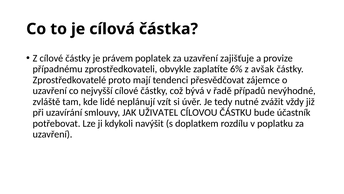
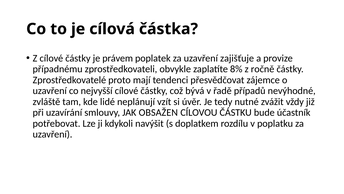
6%: 6% -> 8% (236, 69)
avšak: avšak -> ročně (263, 69)
UŽIVATEL: UŽIVATEL -> OBSAŽEN (158, 112)
